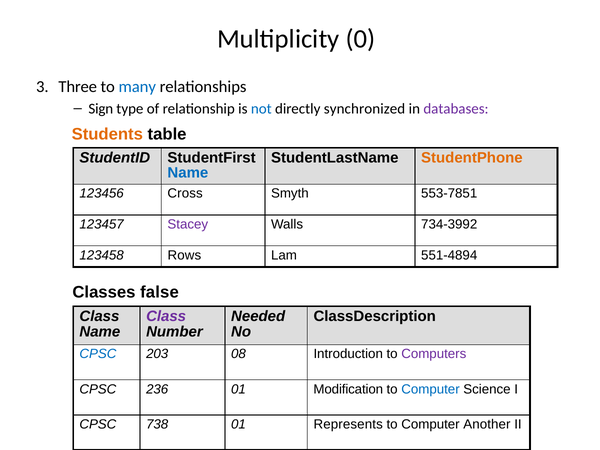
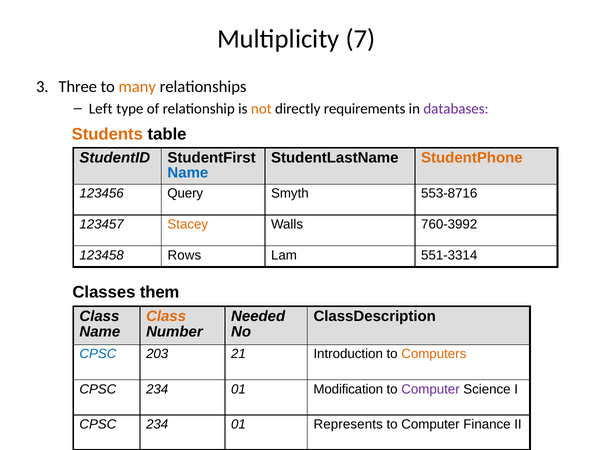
0: 0 -> 7 (360, 39)
many colour: blue -> orange (137, 87)
Sign: Sign -> Left (101, 109)
not colour: blue -> orange (261, 109)
synchronized: synchronized -> requirements (365, 109)
Cross: Cross -> Query (185, 193)
553-7851: 553-7851 -> 553-8716 (449, 193)
Stacey colour: purple -> orange (188, 224)
734-3992: 734-3992 -> 760-3992 (449, 224)
551-4894: 551-4894 -> 551-3314 (449, 255)
false: false -> them (160, 292)
Class colour: purple -> orange (166, 316)
08: 08 -> 21 (238, 354)
Computers colour: purple -> orange (434, 354)
236: 236 -> 234 (157, 389)
Computer colour: blue -> purple (430, 389)
738: 738 -> 234 (157, 424)
Another: Another -> Finance (487, 424)
